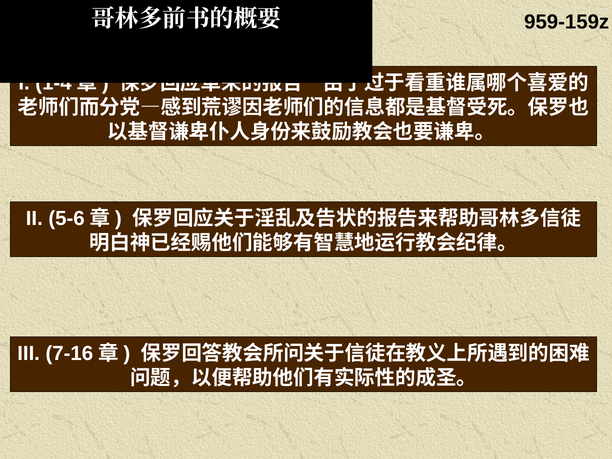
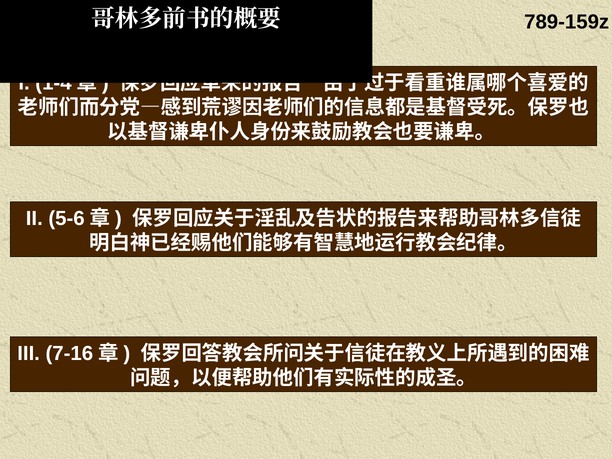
959-159z: 959-159z -> 789-159z (567, 22)
